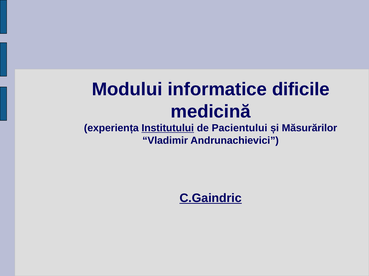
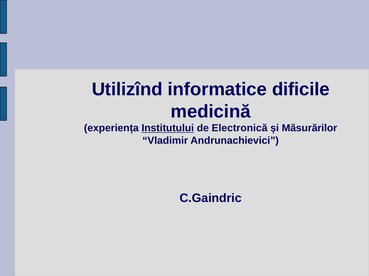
Modului: Modului -> Utilizînd (127, 90)
Pacientului: Pacientului -> Electronică (240, 128)
C.Gaindric underline: present -> none (211, 199)
